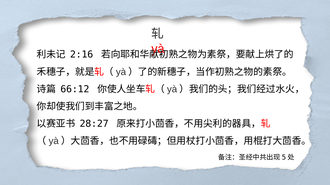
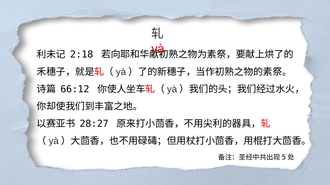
2:16: 2:16 -> 2:18 (82, 55)
